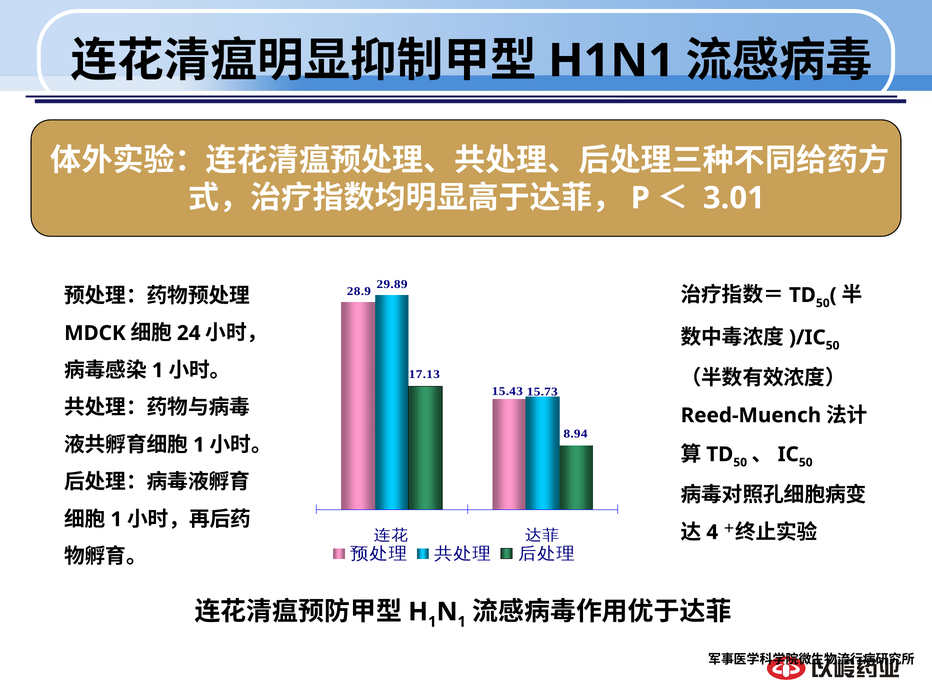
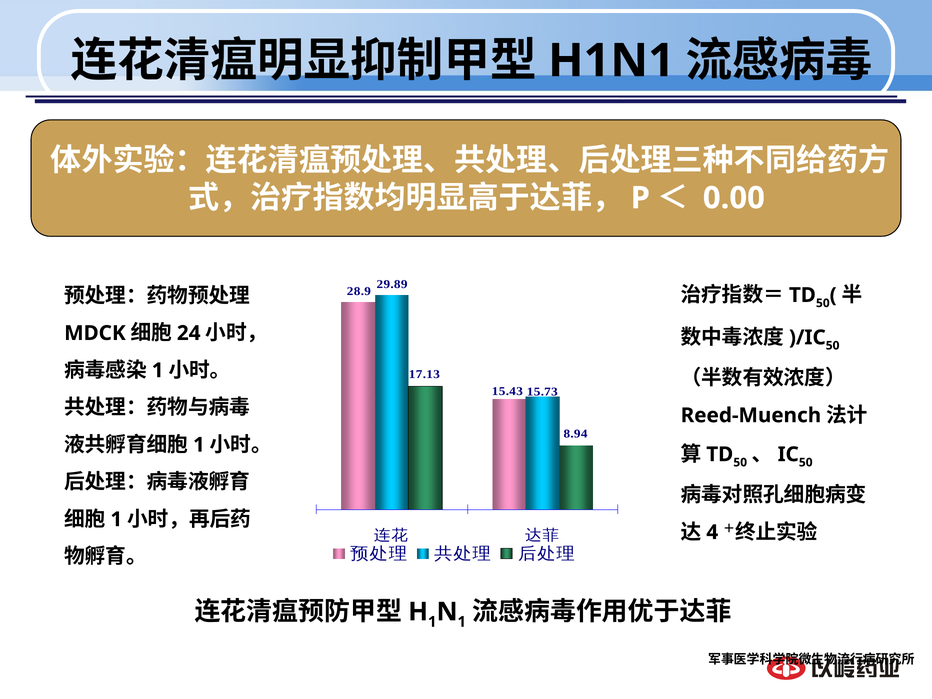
3.01: 3.01 -> 0.00 (734, 198)
